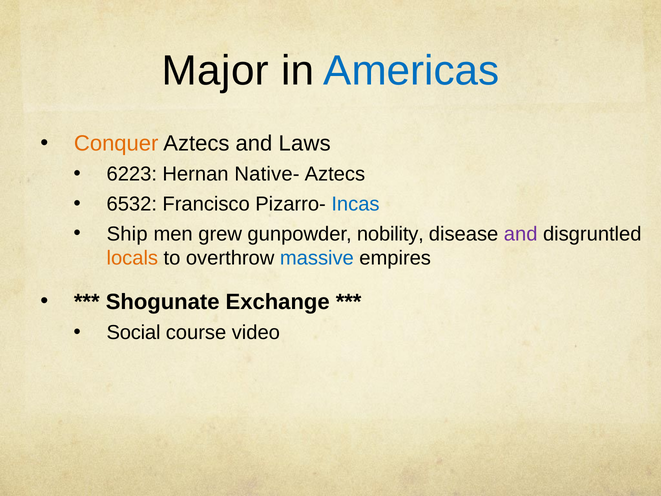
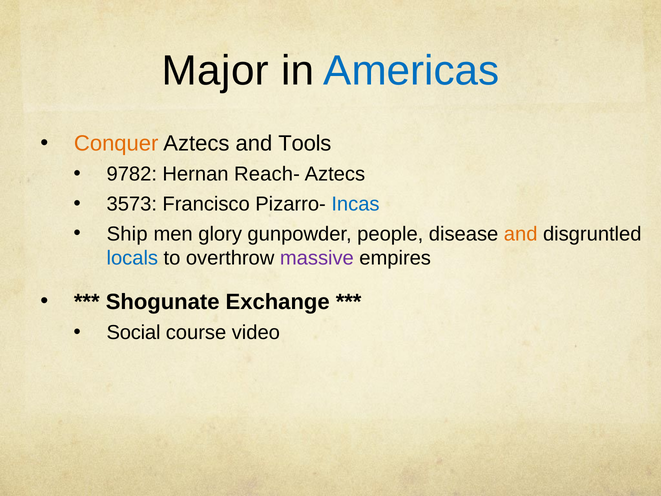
Laws: Laws -> Tools (305, 144)
6223: 6223 -> 9782 (132, 174)
Native-: Native- -> Reach- (267, 174)
6532: 6532 -> 3573 (132, 204)
grew: grew -> glory (220, 234)
nobility: nobility -> people (390, 234)
and colour: purple -> orange (521, 234)
locals colour: orange -> blue (132, 258)
massive colour: blue -> purple (317, 258)
